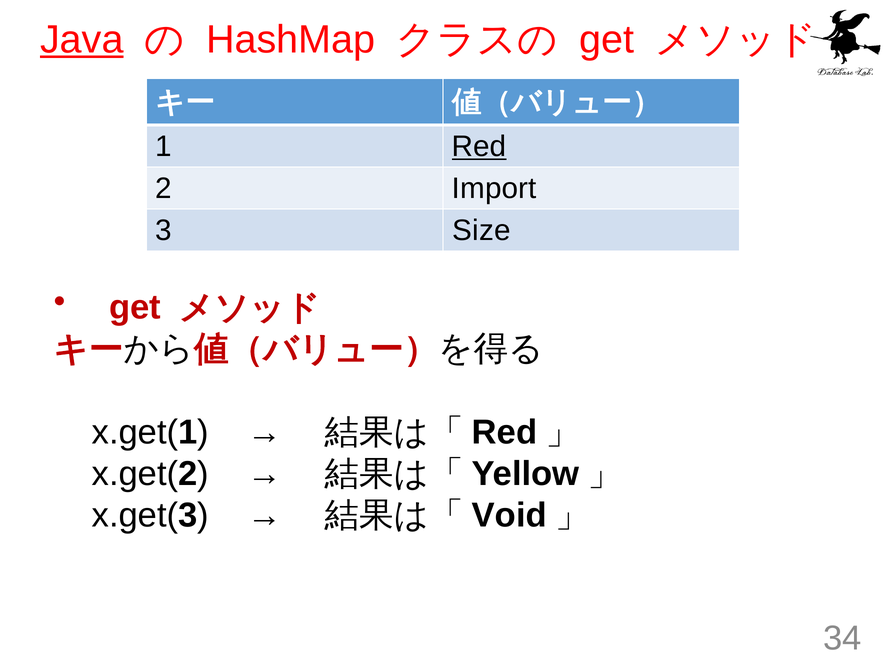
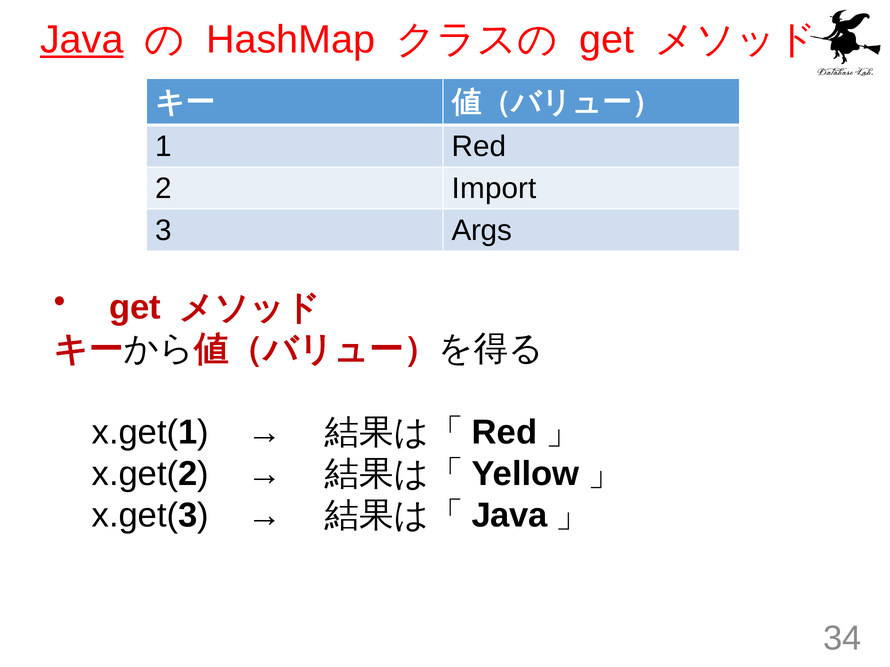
Red underline: present -> none (479, 147)
Size: Size -> Args (482, 231)
Void: Void -> Java (510, 516)
